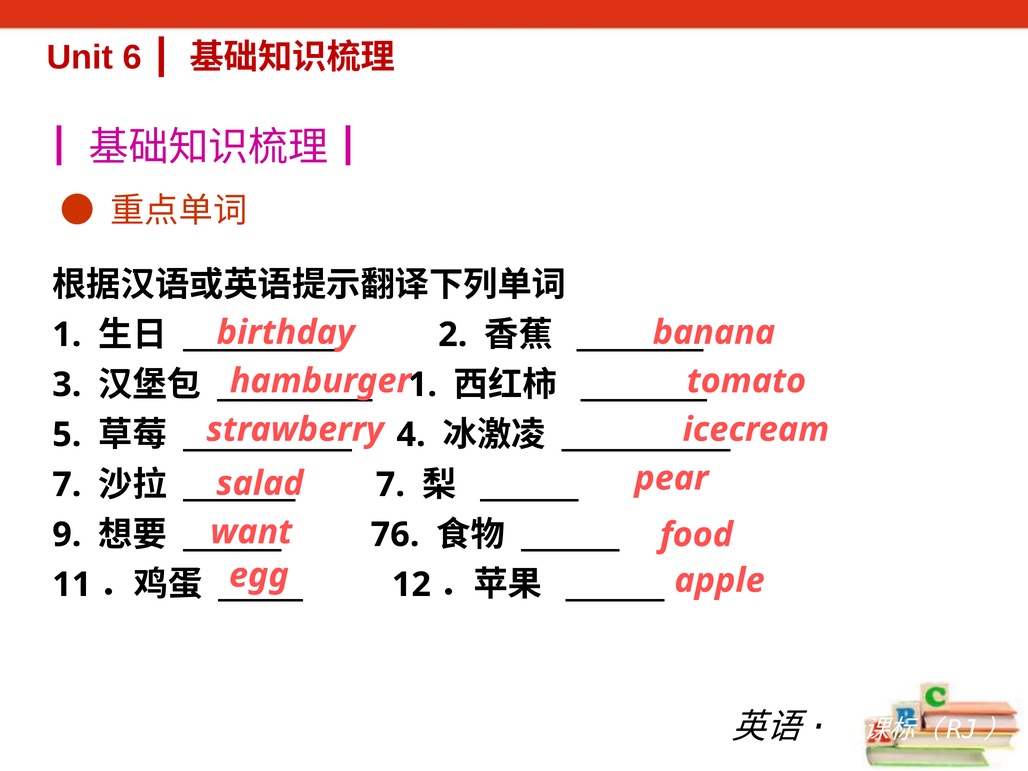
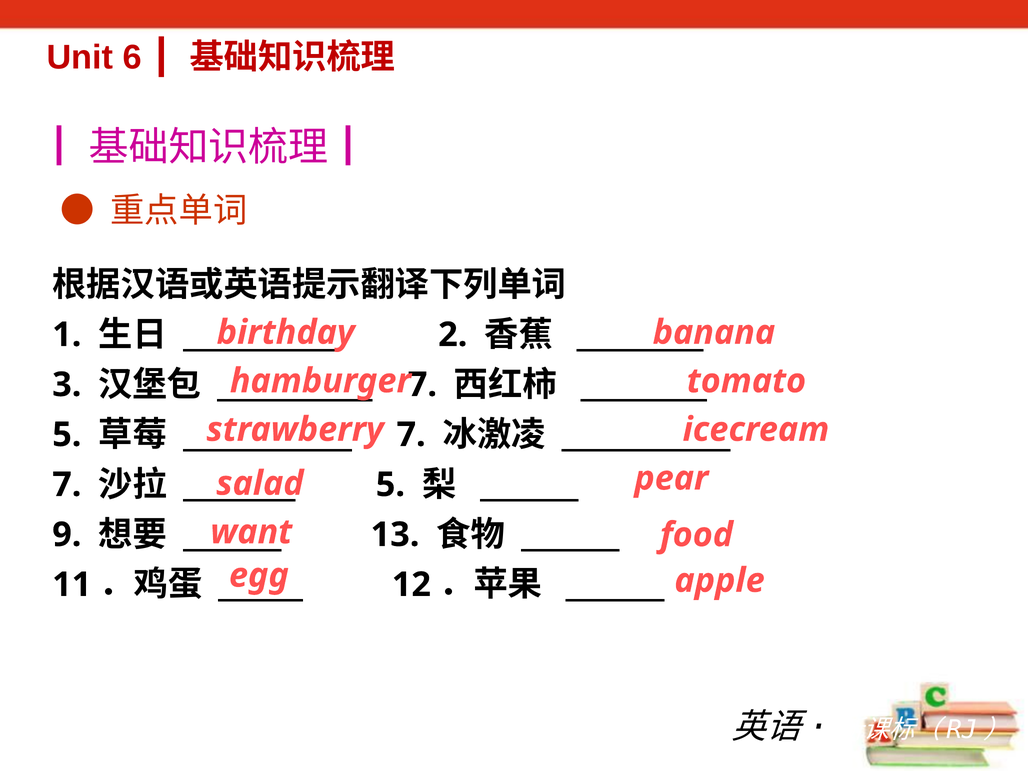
1: 1 -> 7 (422, 385)
4: 4 -> 7 (411, 435)
7: 7 -> 5 (390, 485)
76: 76 -> 13 (395, 535)
